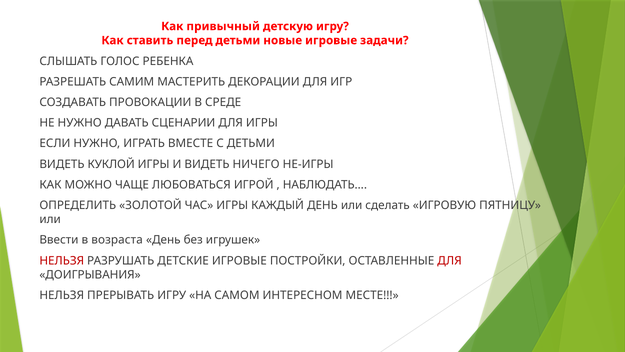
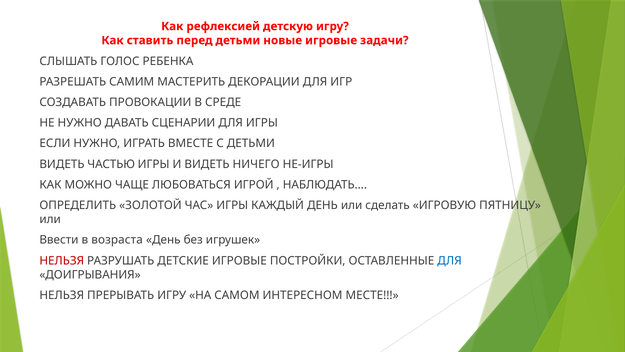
привычный: привычный -> рефлексией (223, 26)
КУКЛОЙ: КУКЛОЙ -> ЧАСТЬЮ (111, 164)
ДЛЯ colour: red -> blue (450, 260)
